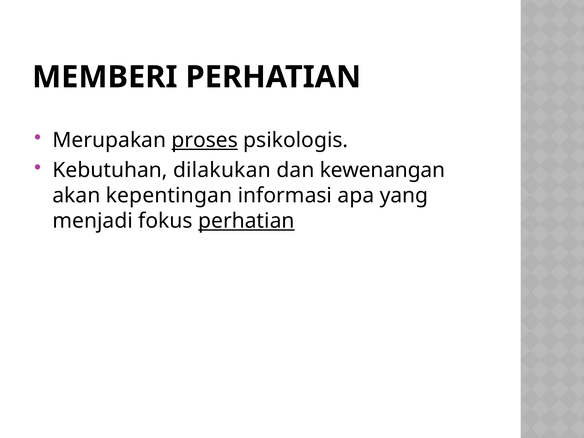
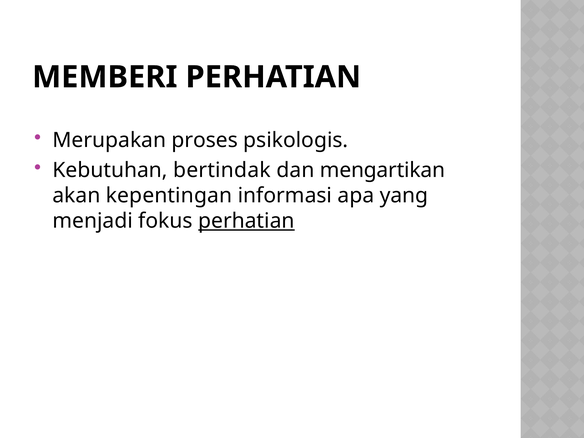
proses underline: present -> none (205, 140)
dilakukan: dilakukan -> bertindak (222, 170)
kewenangan: kewenangan -> mengartikan (382, 170)
